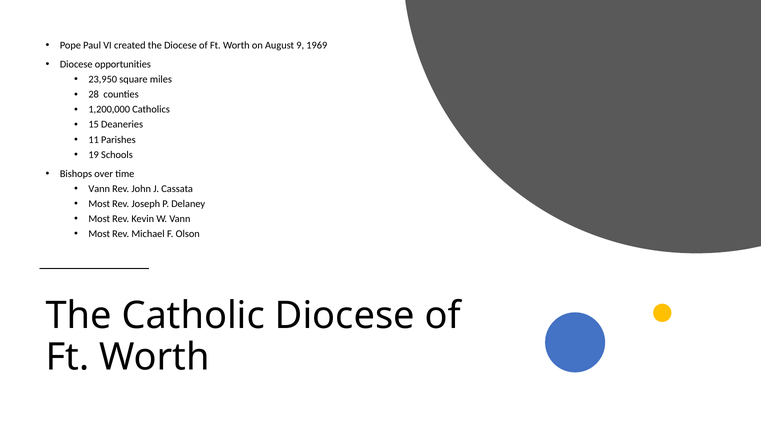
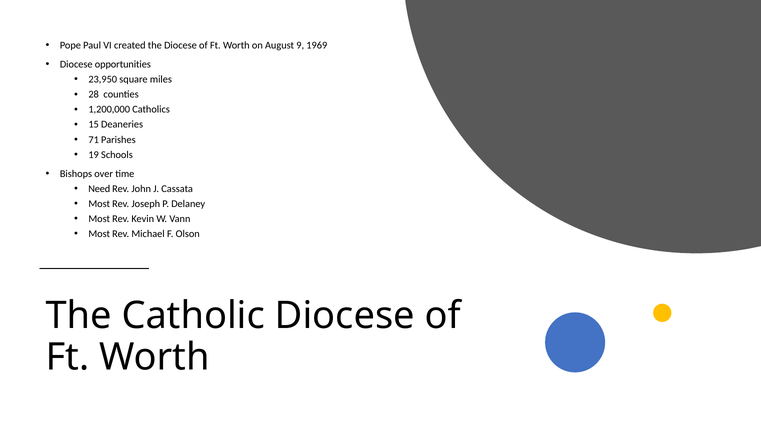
11: 11 -> 71 (94, 140)
Vann: Vann -> Need (99, 189)
